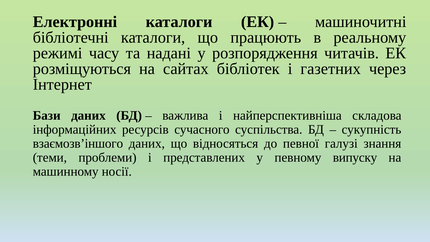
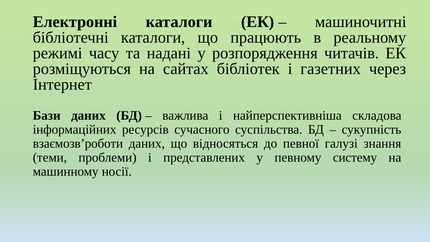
взаємозв’іншого: взаємозв’іншого -> взаємозв’роботи (78, 143)
випуску: випуску -> систему (355, 157)
